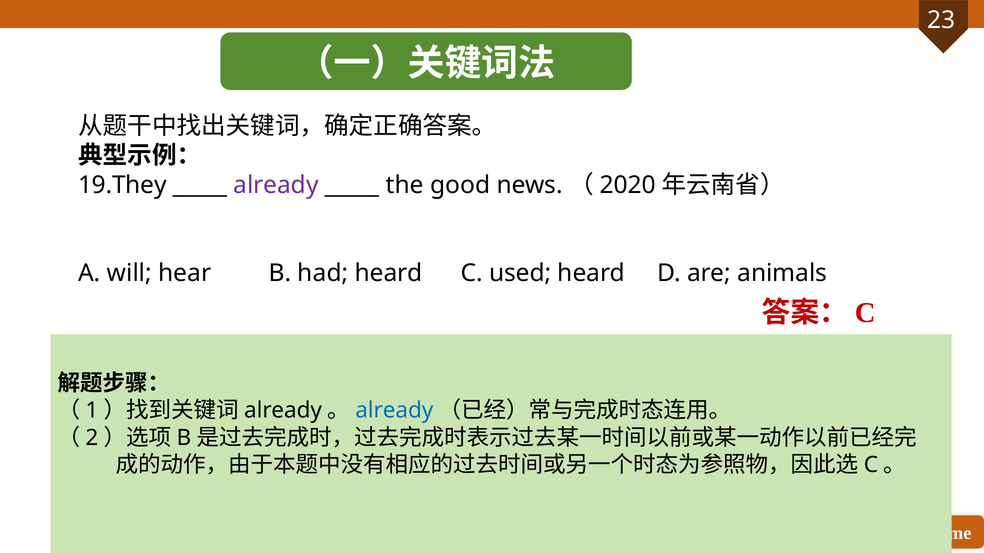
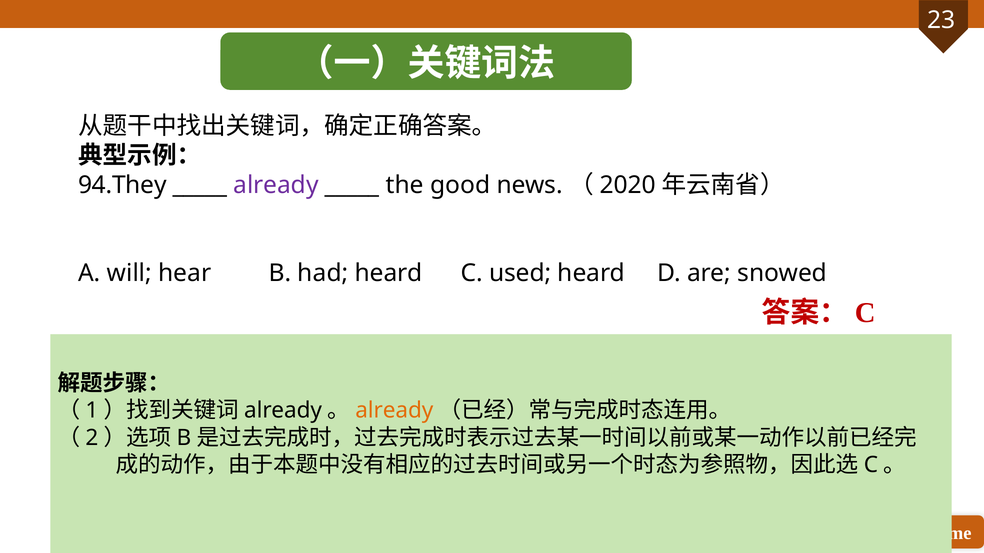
19.They: 19.They -> 94.They (122, 185)
animals: animals -> snowed (782, 274)
already colour: blue -> orange (394, 411)
